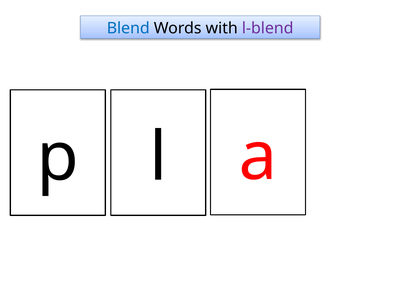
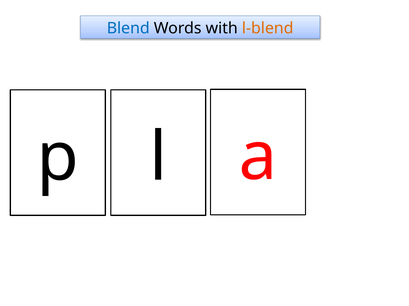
l-blend colour: purple -> orange (268, 28)
